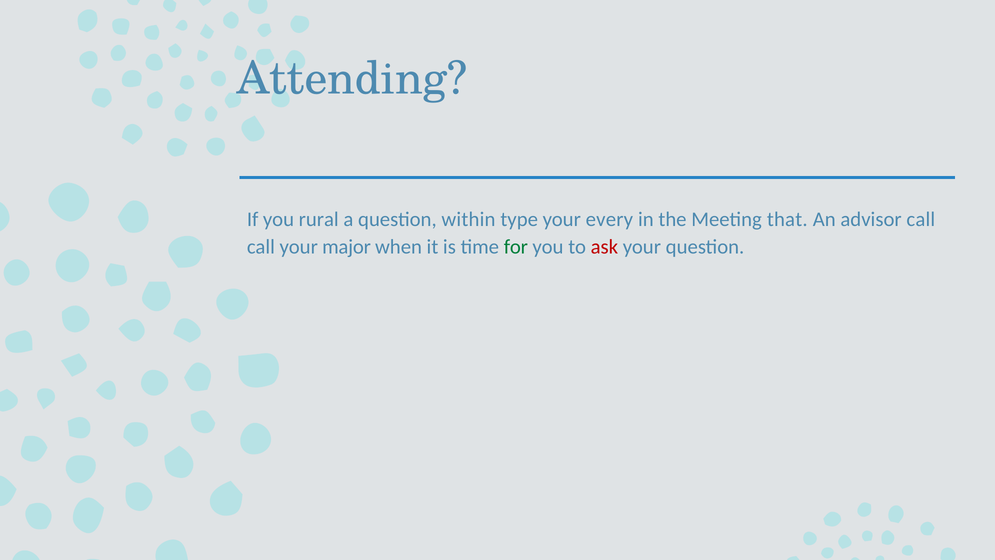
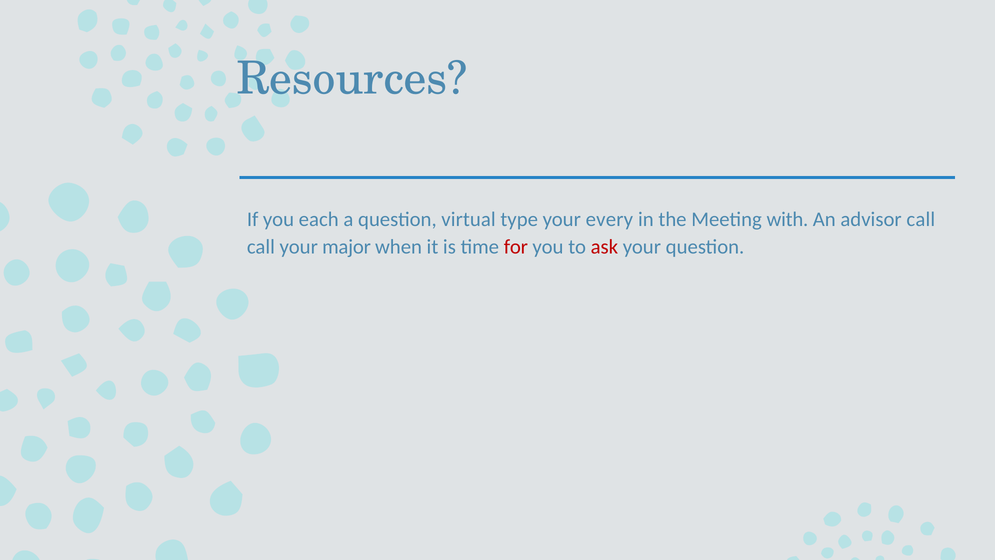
Attending: Attending -> Resources (352, 78)
rural: rural -> each (319, 219)
within: within -> virtual (469, 219)
that: that -> with (787, 219)
for colour: green -> red (516, 247)
